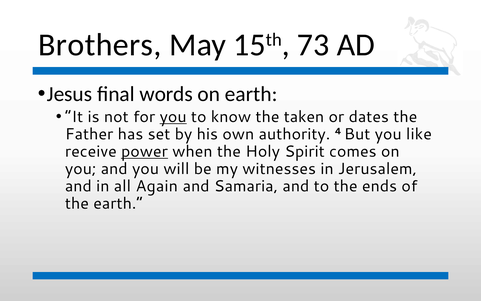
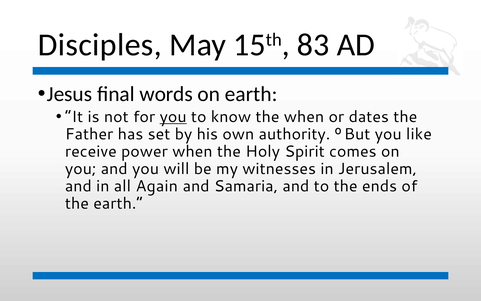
Brothers: Brothers -> Disciples (100, 45)
73: 73 -> 83 (313, 45)
the taken: taken -> when (304, 117)
4: 4 -> 0 (338, 131)
power underline: present -> none (144, 151)
